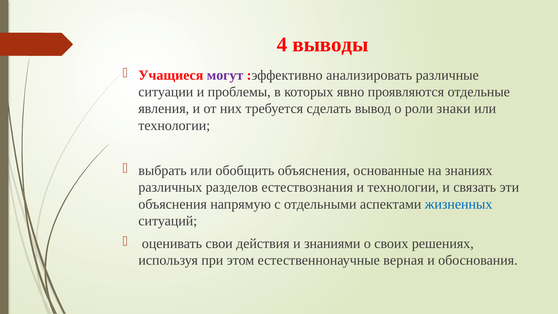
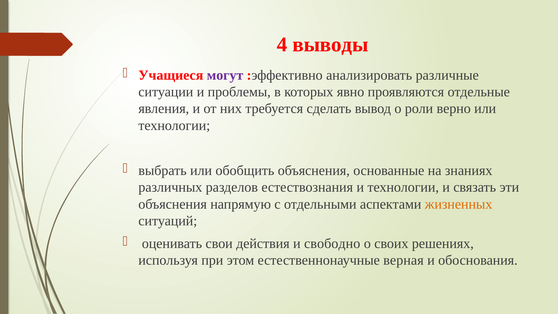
знаки: знаки -> верно (454, 109)
жизненных colour: blue -> orange (459, 204)
знаниями: знаниями -> свободно (332, 243)
